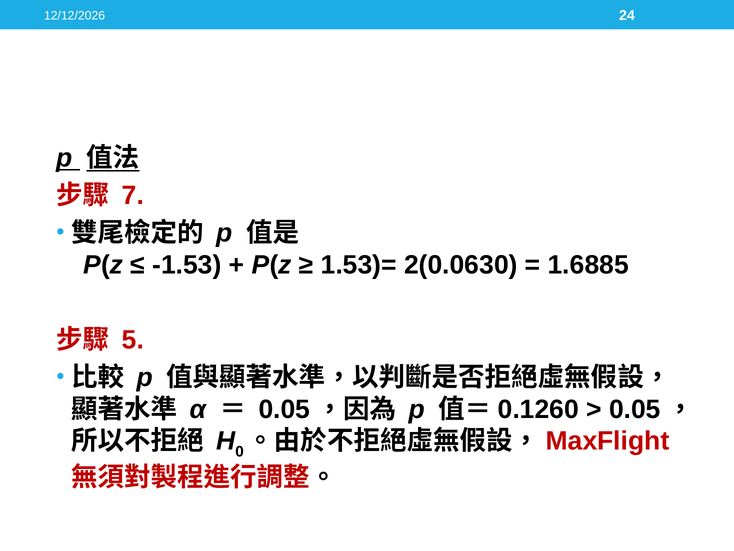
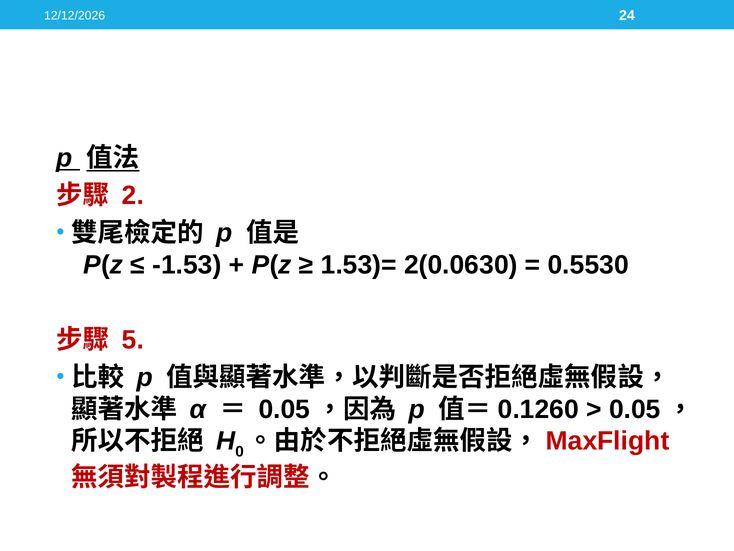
7: 7 -> 2 (133, 195)
1.6885: 1.6885 -> 0.5530 (588, 265)
